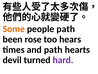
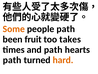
rose: rose -> fruit (33, 39)
hears: hears -> takes (70, 39)
devil: devil -> path (12, 60)
hard colour: purple -> orange (63, 60)
